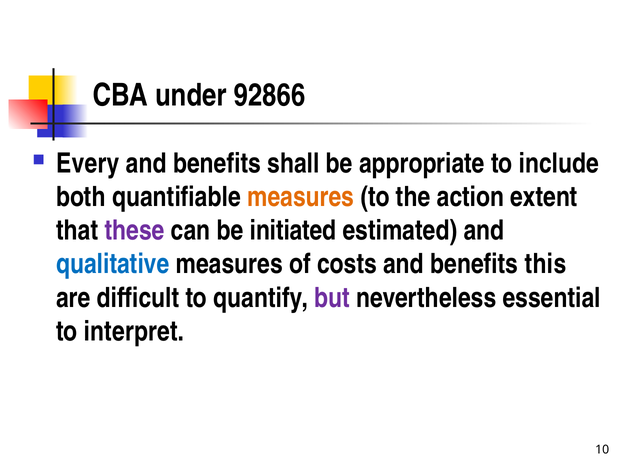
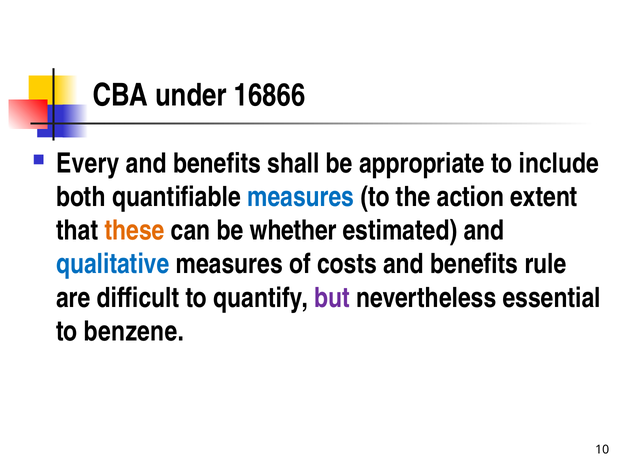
92866: 92866 -> 16866 (270, 95)
measures colour: orange -> blue (301, 197)
these colour: purple -> orange (135, 231)
initiated: initiated -> whether (293, 231)
this: this -> rule (546, 264)
interpret: interpret -> benzene (134, 331)
